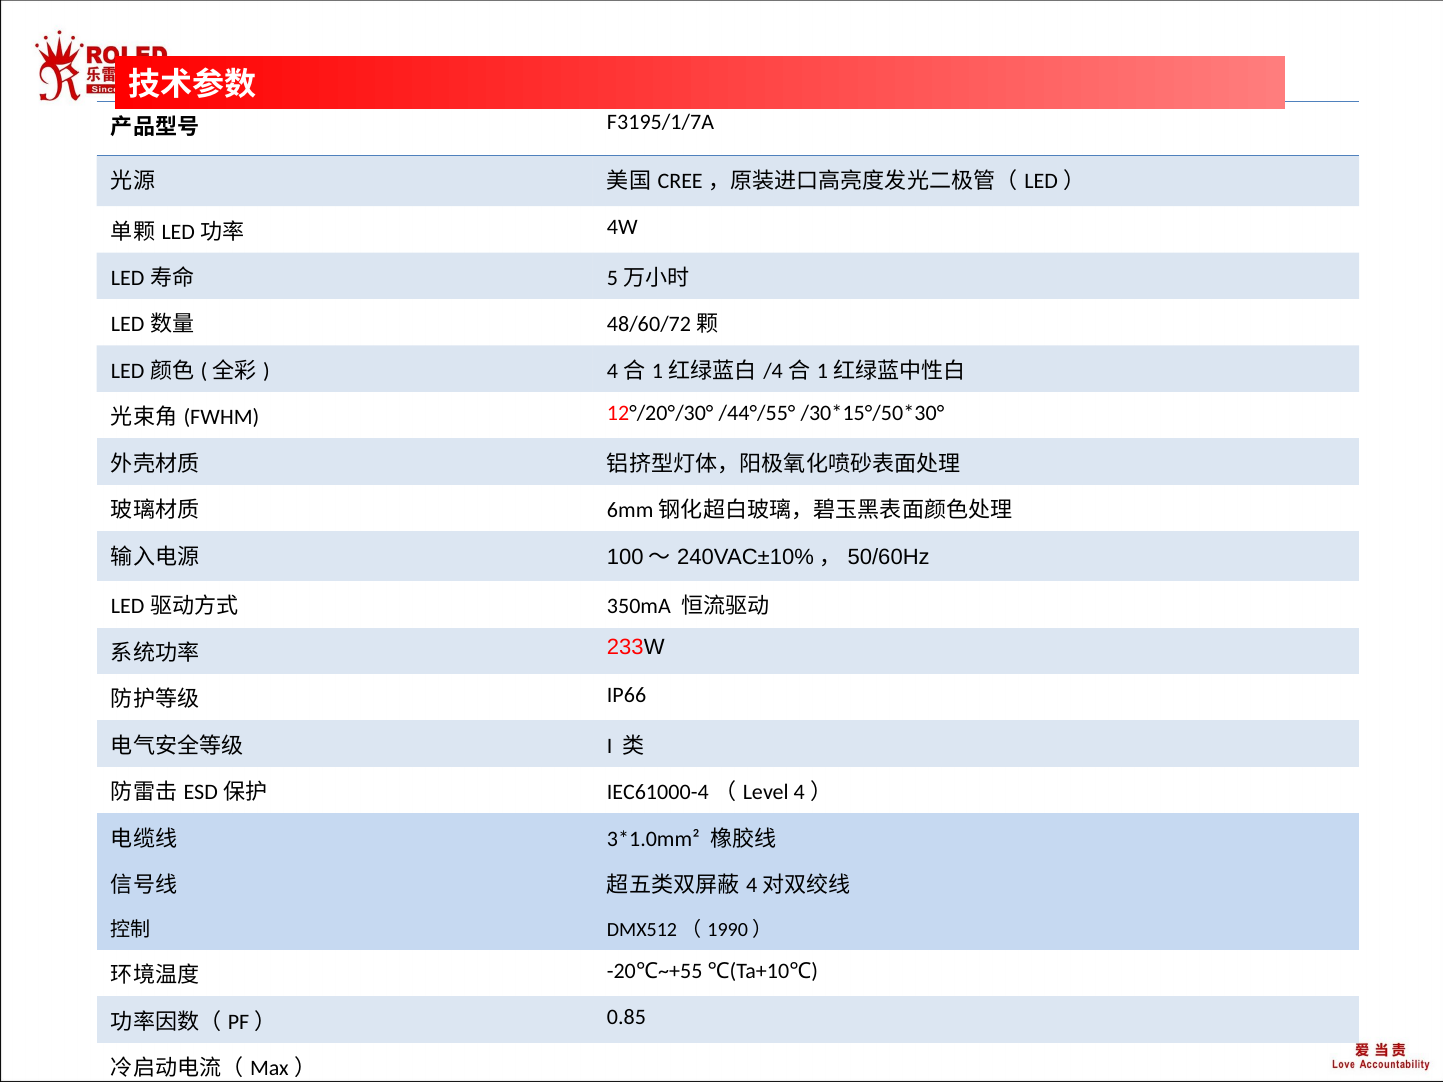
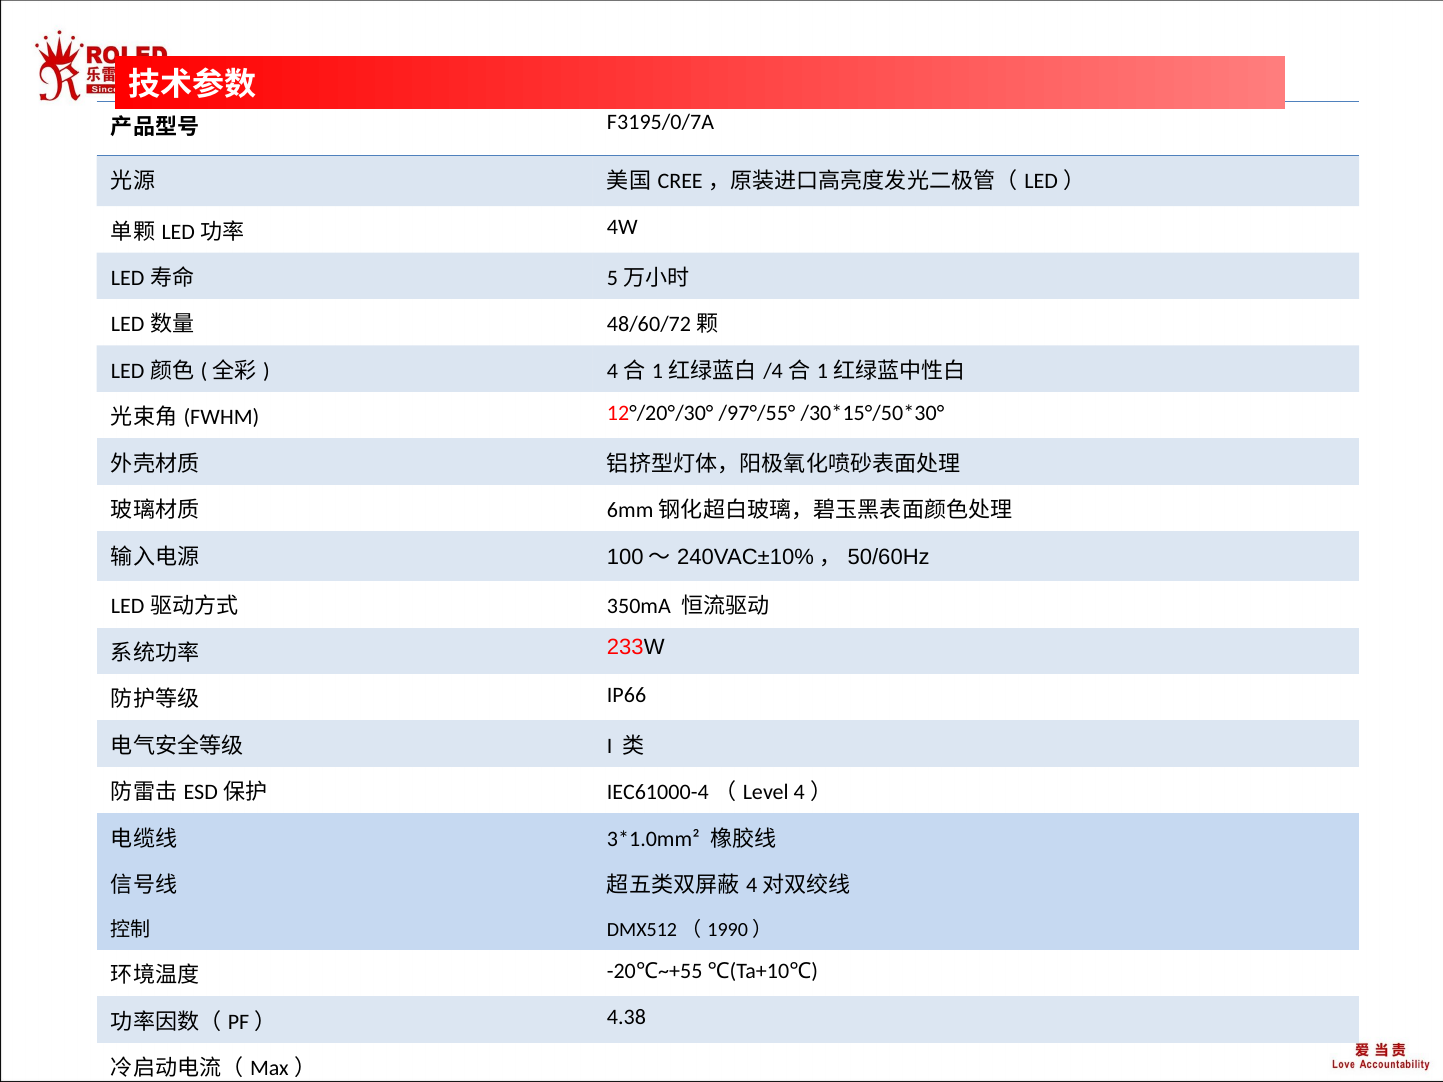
F3195/1/7A: F3195/1/7A -> F3195/0/7A (661, 123)
/44°/55°: /44°/55° -> /97°/55° (757, 413)
0.85: 0.85 -> 4.38 (626, 1017)
